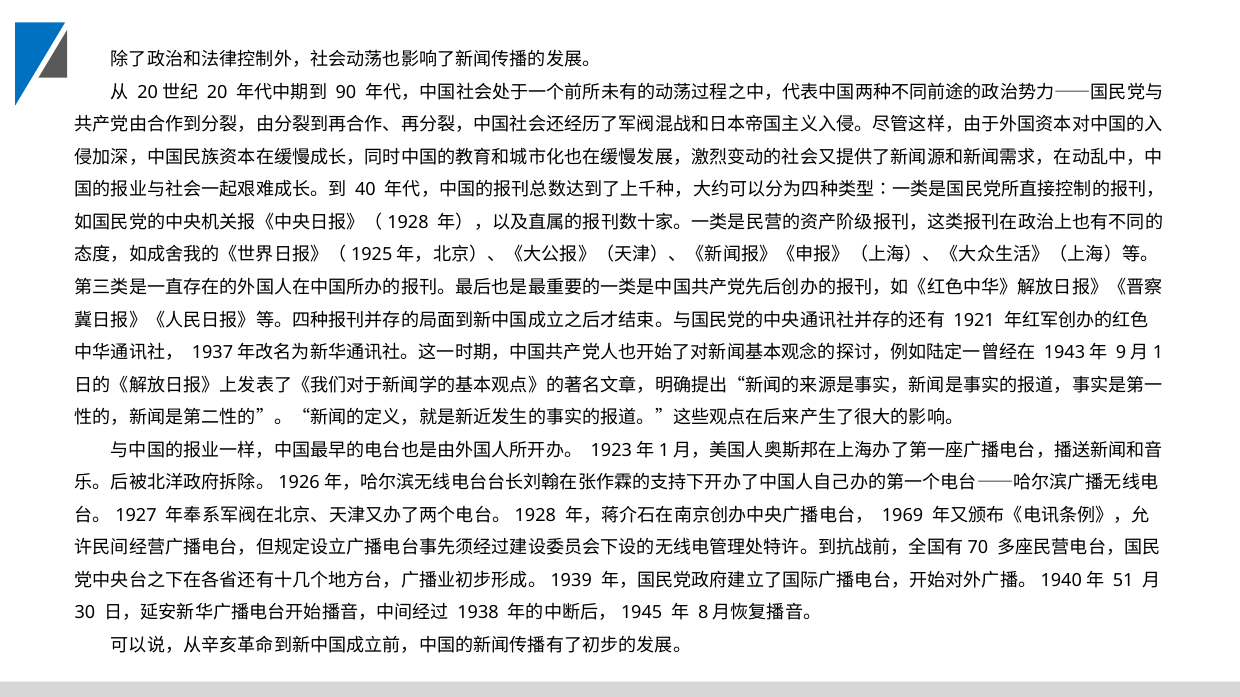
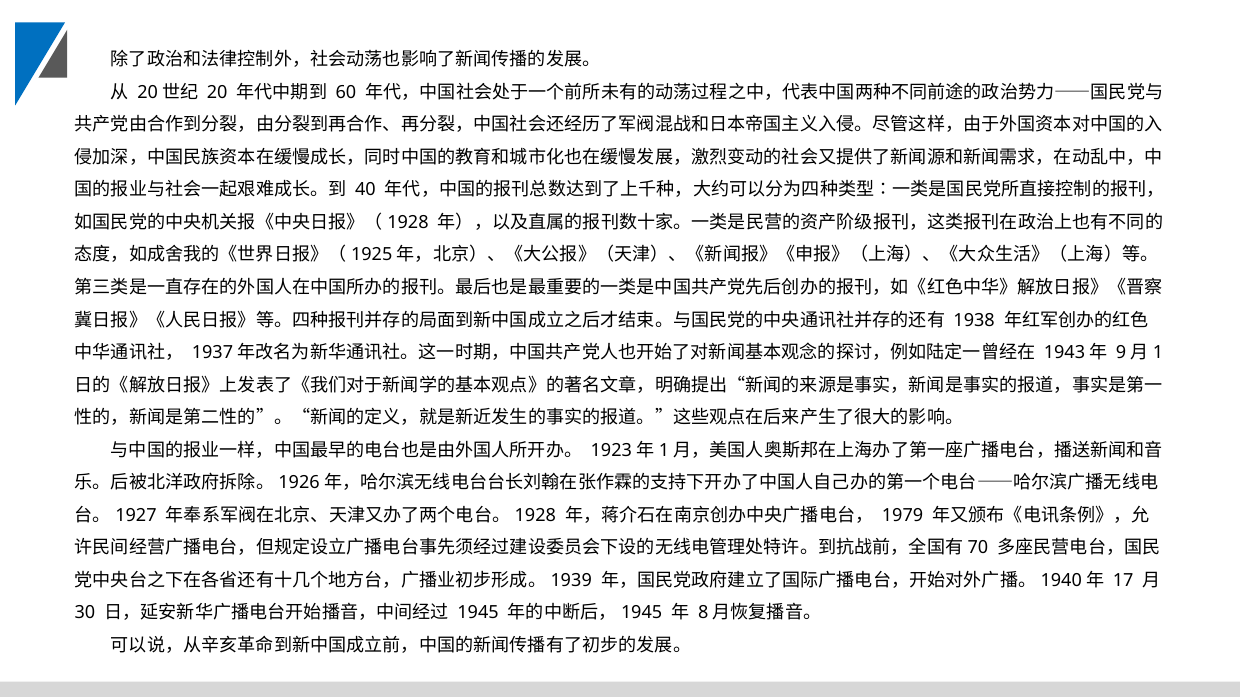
90: 90 -> 60 (346, 92)
1921: 1921 -> 1938 (974, 320)
1969: 1969 -> 1979 (903, 516)
51: 51 -> 17 (1123, 581)
1938: 1938 -> 1945 (478, 613)
